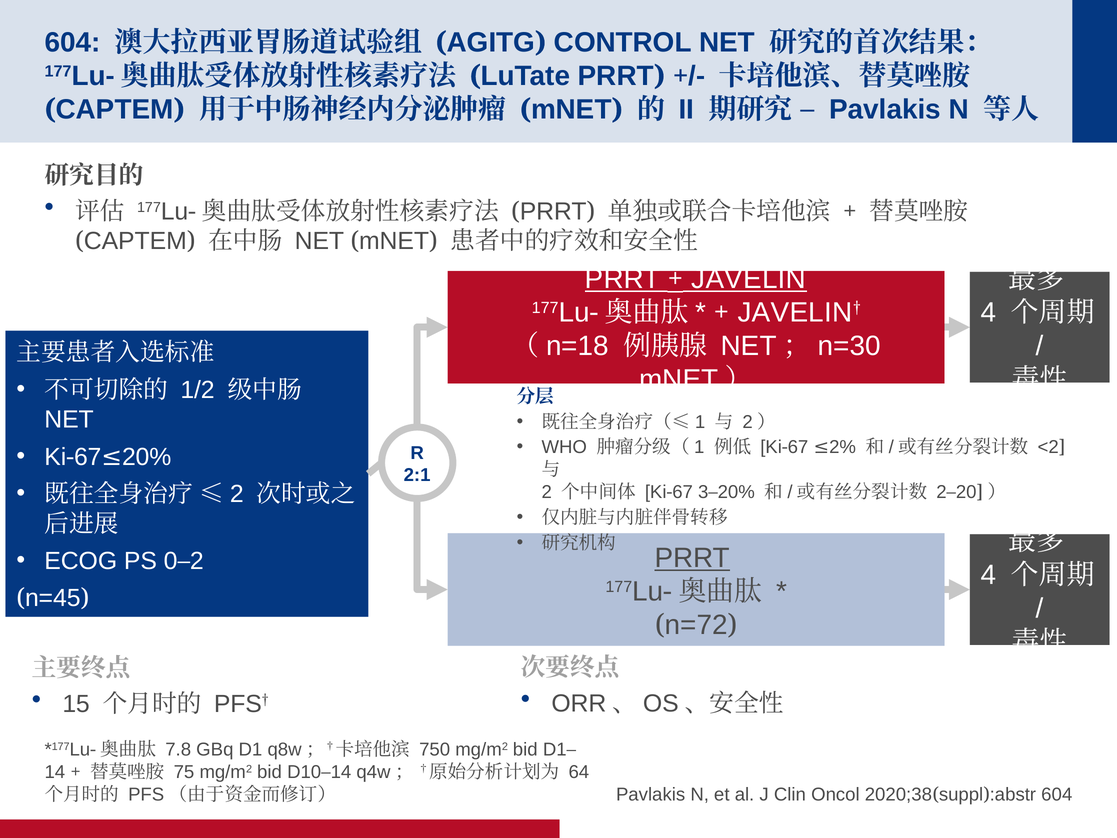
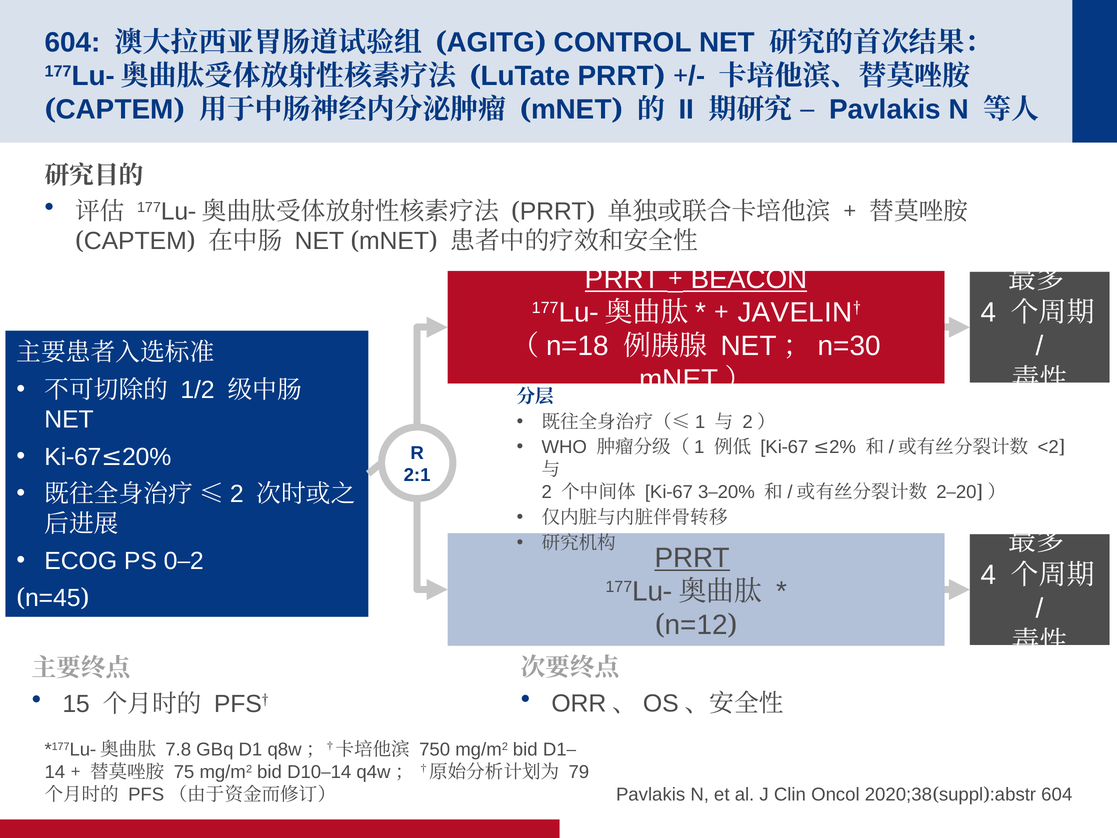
JAVELIN: JAVELIN -> BEACON (749, 279)
n=72: n=72 -> n=12 (696, 625)
64: 64 -> 79 (579, 772)
